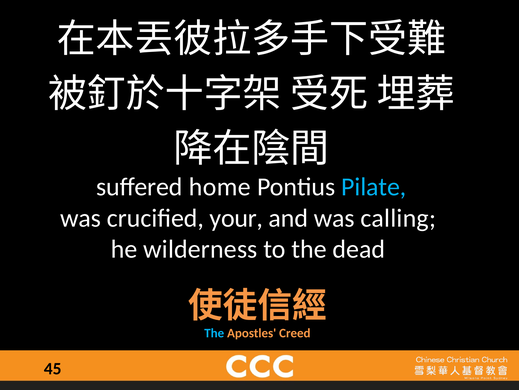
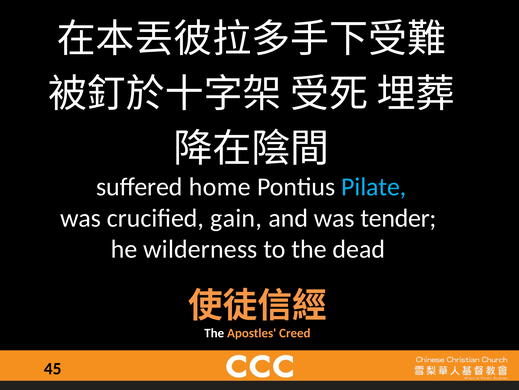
your: your -> gain (236, 218)
calling: calling -> tender (398, 218)
The colour: light blue -> white (214, 332)
